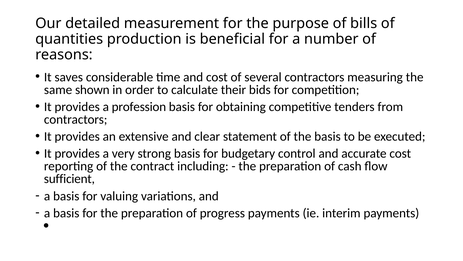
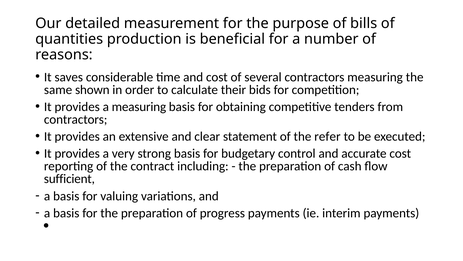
a profession: profession -> measuring (139, 107)
the basis: basis -> refer (327, 136)
